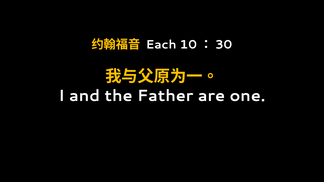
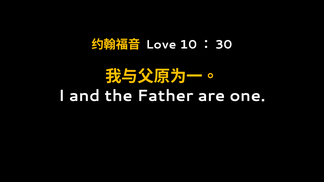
Each: Each -> Love (161, 45)
